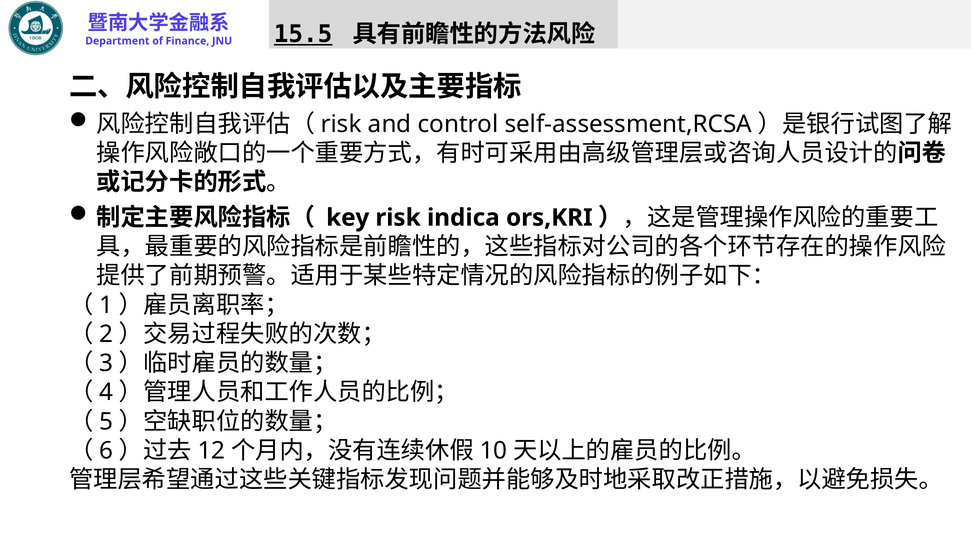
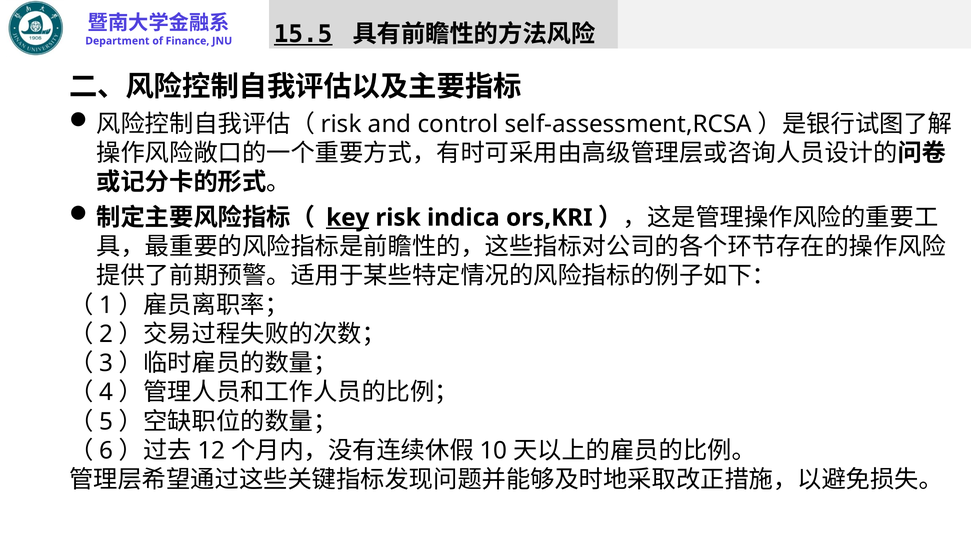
key underline: none -> present (348, 218)
